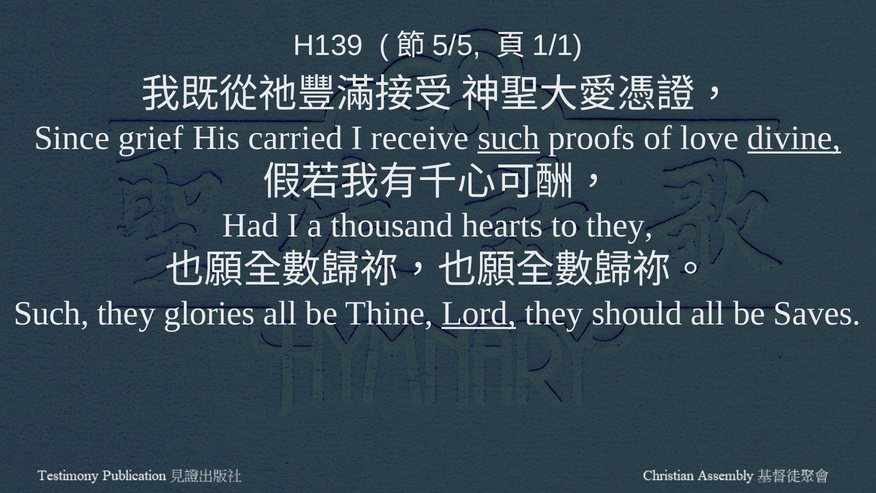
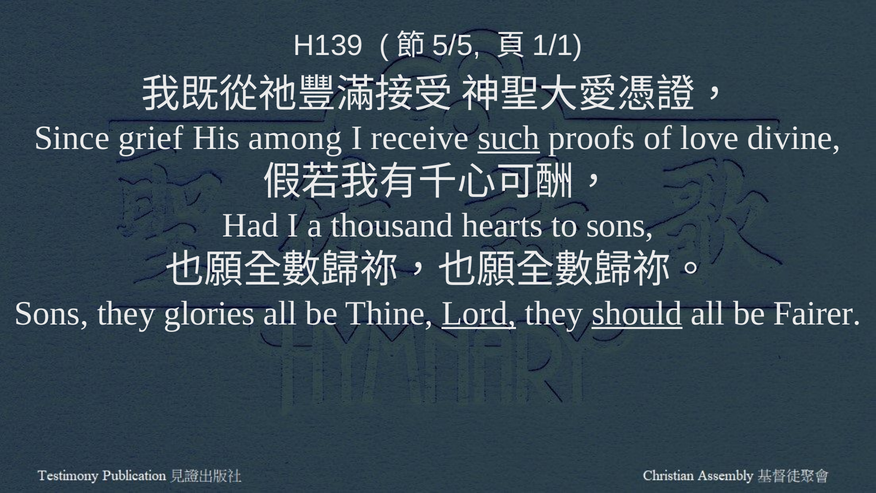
carried: carried -> among (295, 138)
divine underline: present -> none (794, 138)
to they: they -> sons (620, 226)
Such: Such -> Sons (51, 313)
should underline: none -> present (637, 313)
Saves: Saves -> Fairer (817, 313)
